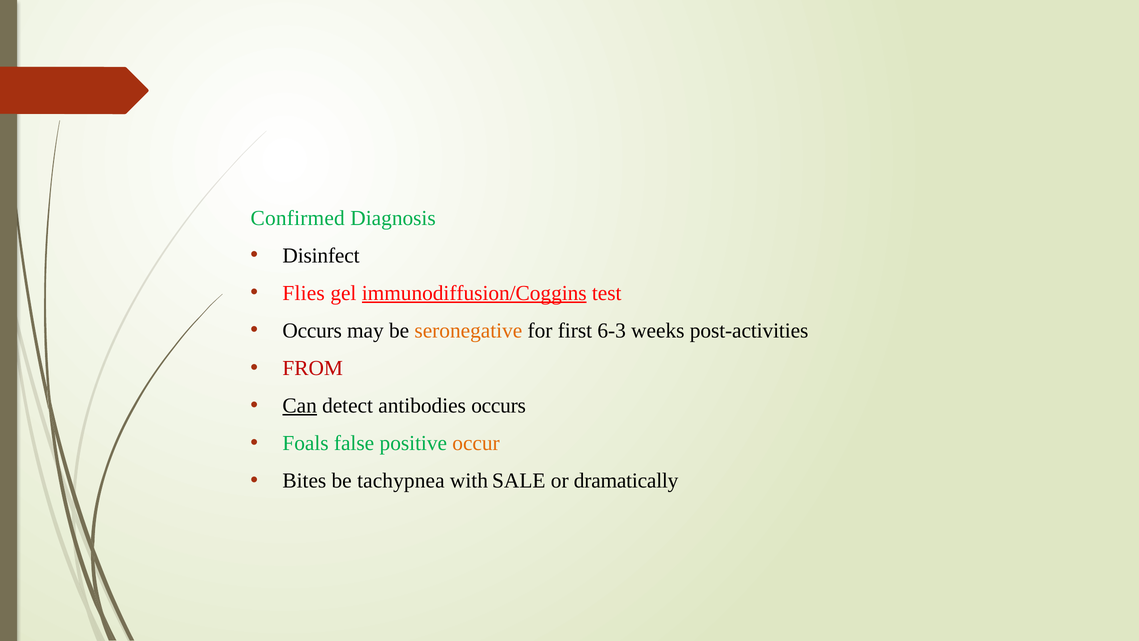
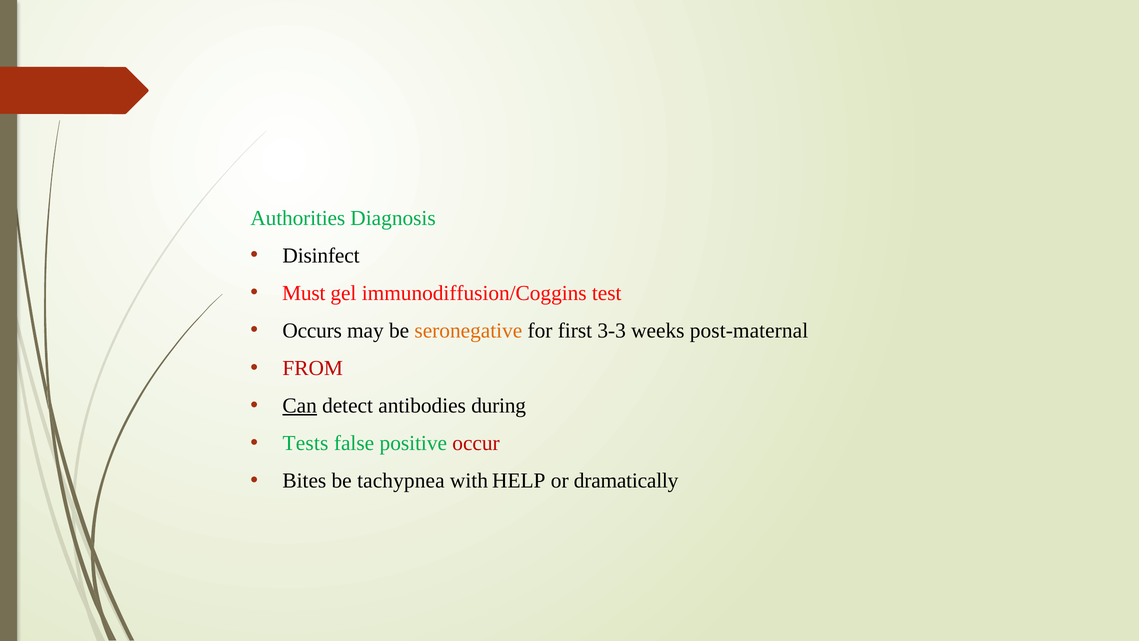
Confirmed: Confirmed -> Authorities (298, 218)
Flies: Flies -> Must (304, 293)
immunodiffusion/Coggins underline: present -> none (474, 293)
6-3: 6-3 -> 3-3 (612, 330)
post-activities: post-activities -> post-maternal (749, 330)
antibodies occurs: occurs -> during (499, 405)
Foals: Foals -> Tests (305, 443)
occur colour: orange -> red (476, 443)
SALE: SALE -> HELP (519, 480)
